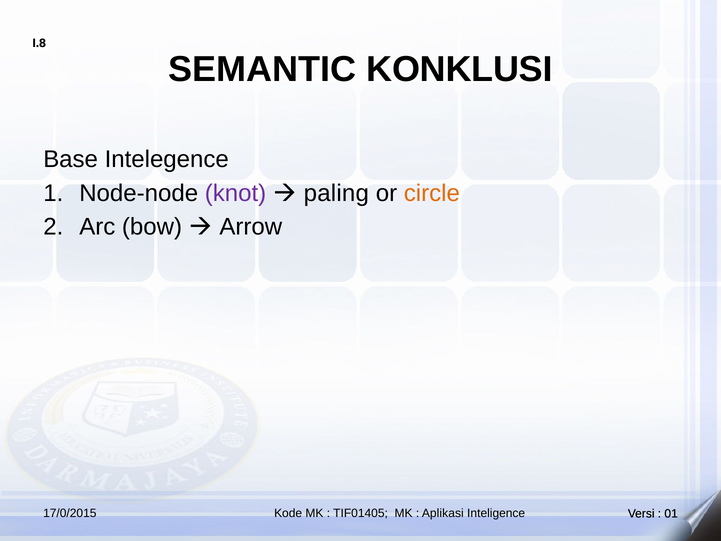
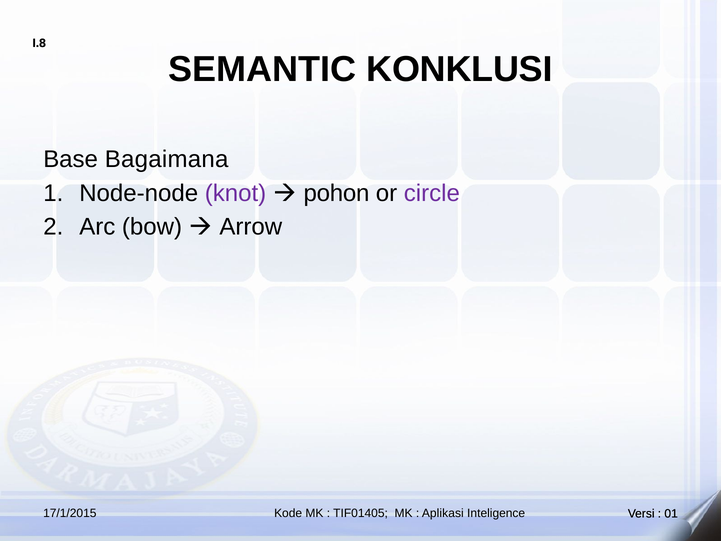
Intelegence: Intelegence -> Bagaimana (167, 159)
paling: paling -> pohon (337, 193)
circle colour: orange -> purple (432, 193)
17/0/2015: 17/0/2015 -> 17/1/2015 (70, 513)
